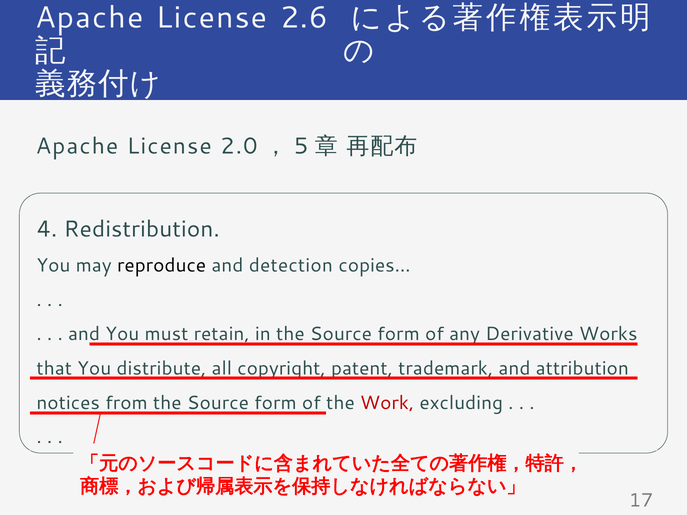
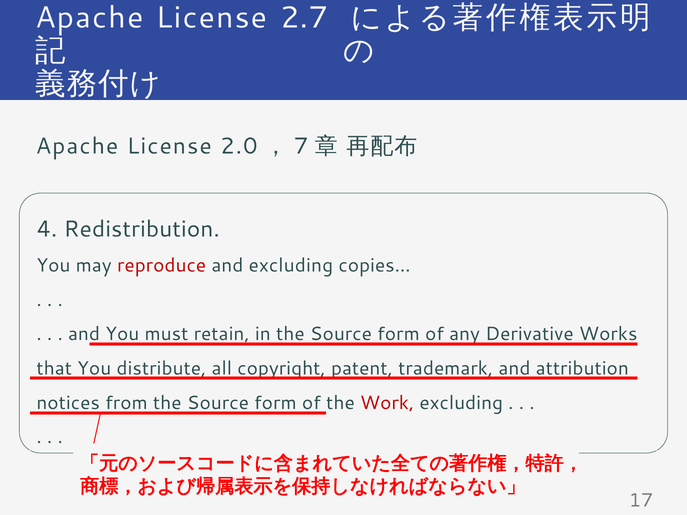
2.6: 2.6 -> 2.7 (304, 18)
5: 5 -> 7 (301, 146)
reproduce colour: black -> red (162, 266)
and detection: detection -> excluding (291, 266)
